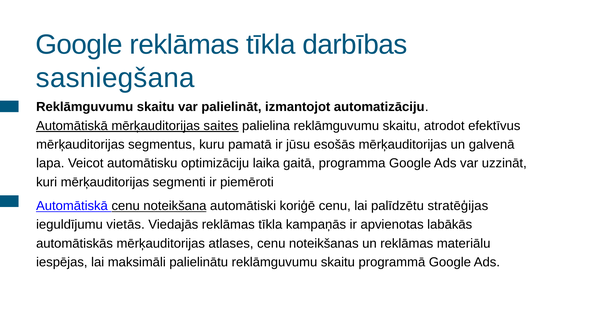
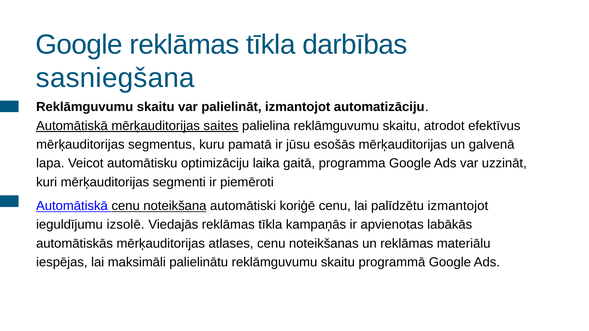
palīdzētu stratēģijas: stratēģijas -> izmantojot (458, 206)
vietās: vietās -> izsolē (126, 225)
